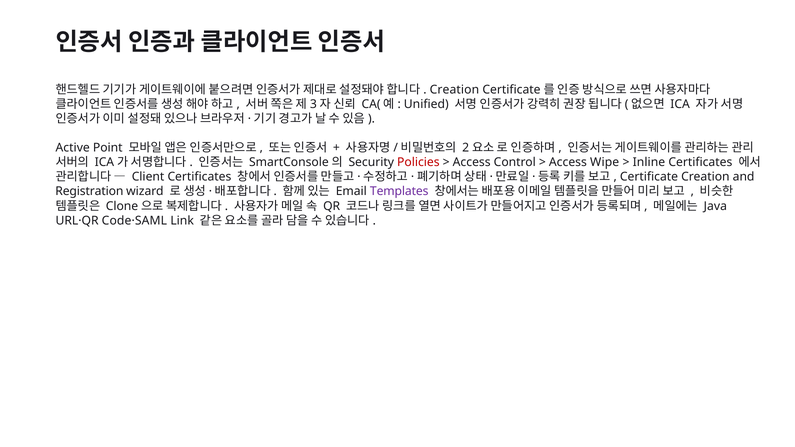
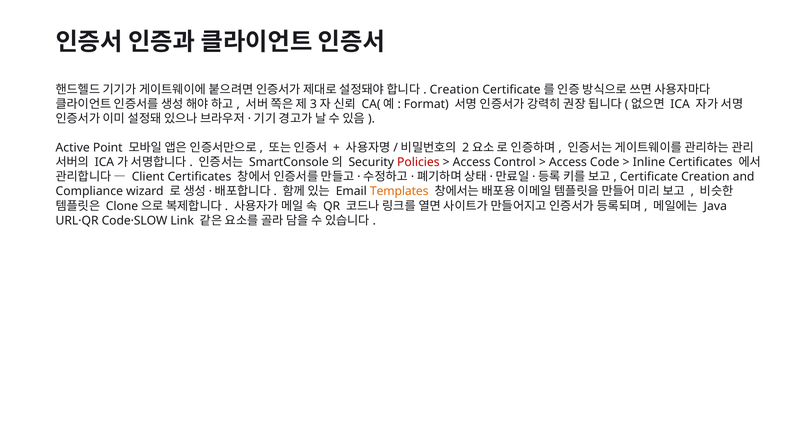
Unified: Unified -> Format (426, 104)
Wipe: Wipe -> Code (605, 162)
Registration: Registration -> Compliance (89, 192)
Templates colour: purple -> orange (399, 192)
Code·SAML: Code·SAML -> Code·SLOW (135, 221)
